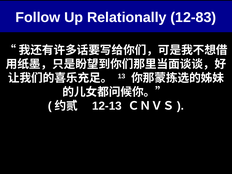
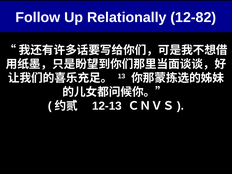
12-83: 12-83 -> 12-82 (193, 17)
